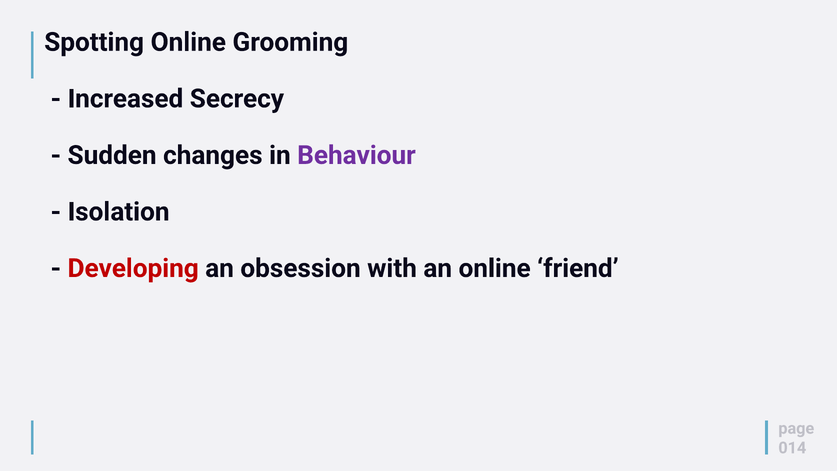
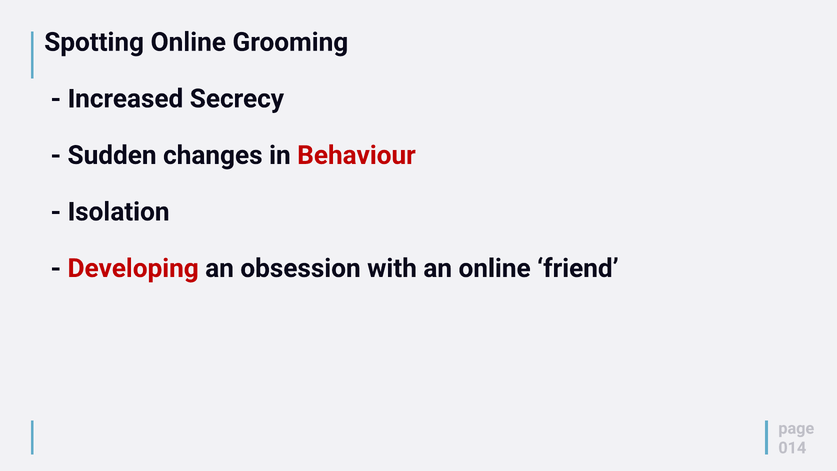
Behaviour colour: purple -> red (356, 155)
